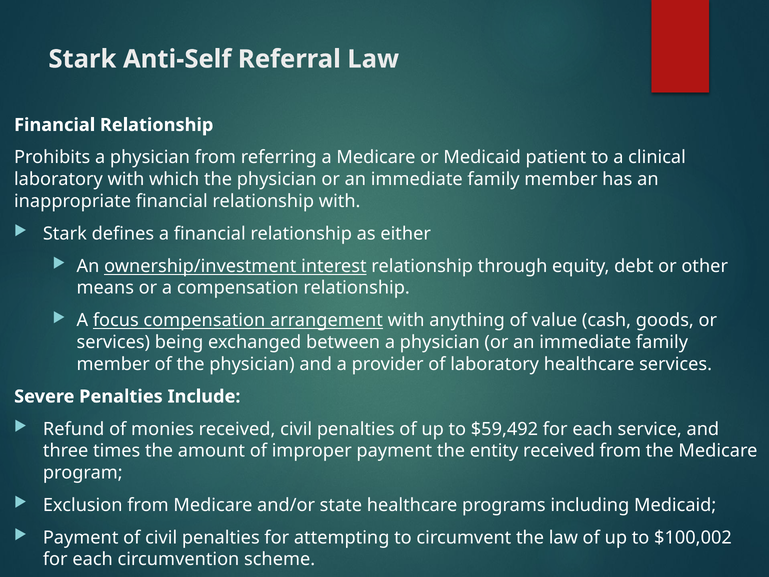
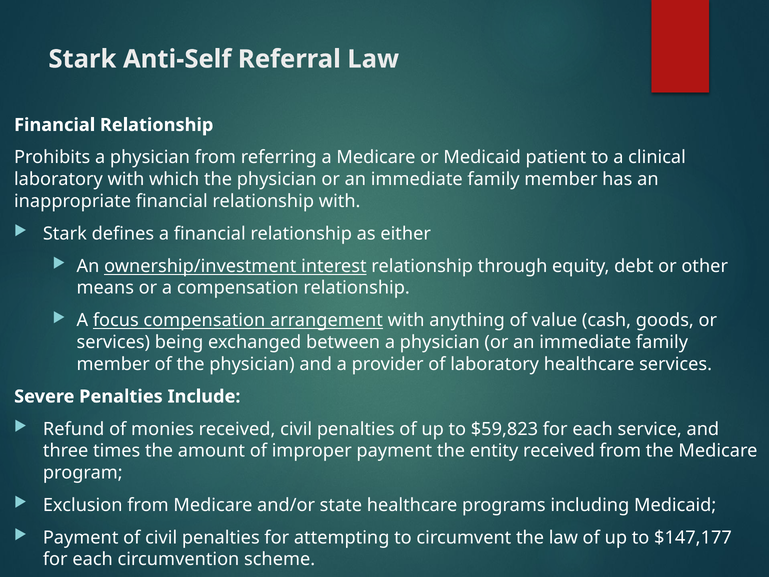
$59,492: $59,492 -> $59,823 (504, 429)
$100,002: $100,002 -> $147,177 (693, 537)
